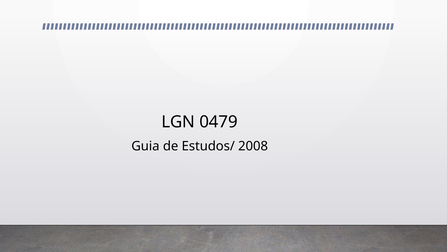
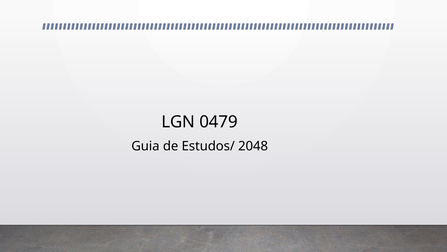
2008: 2008 -> 2048 (253, 146)
